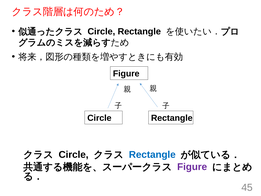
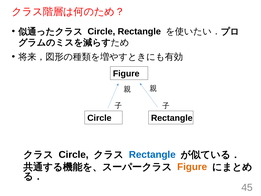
Figure colour: purple -> orange (192, 167)
